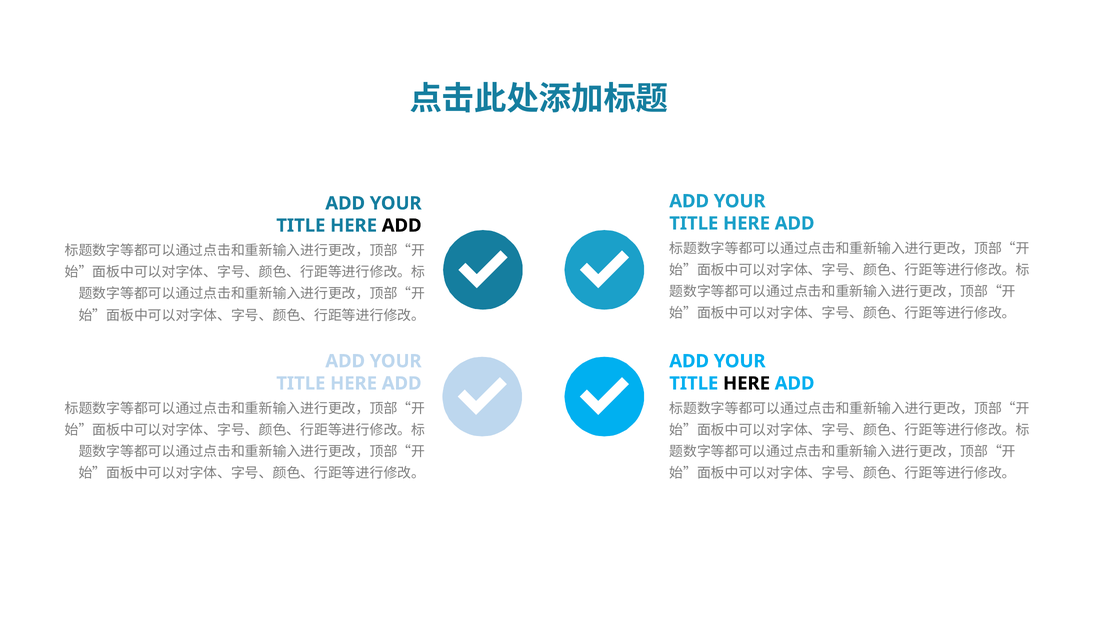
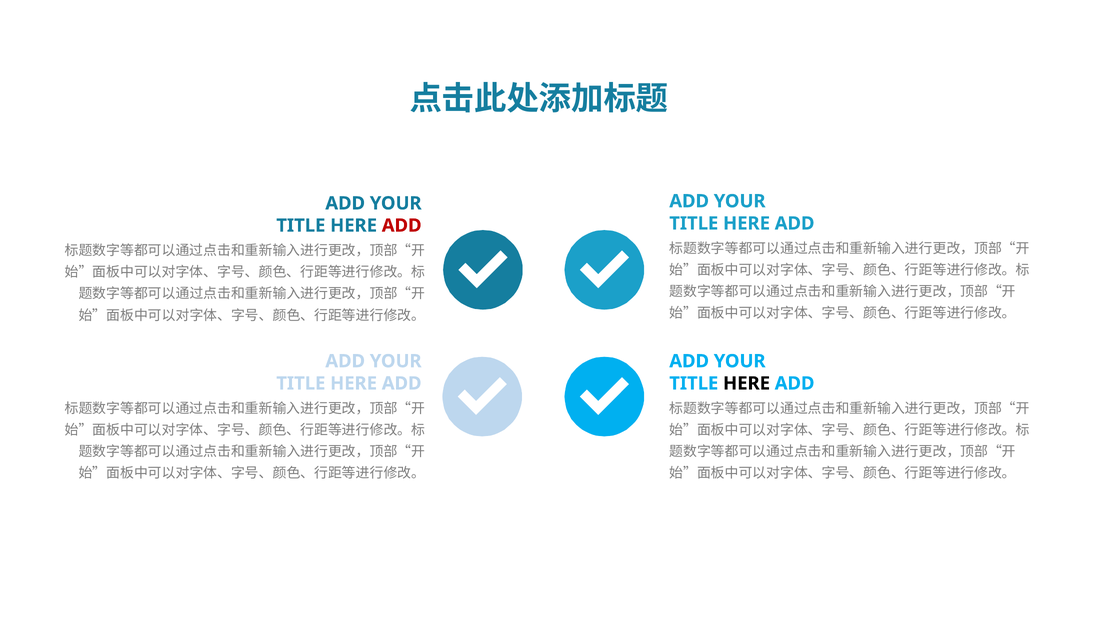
ADD colour: black -> red (402, 225)
